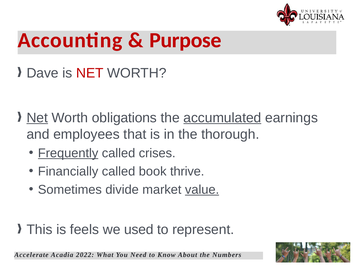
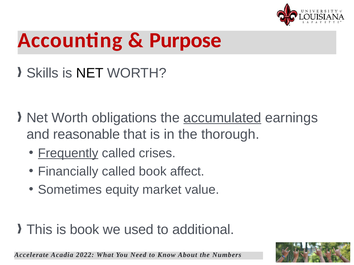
Dave: Dave -> Skills (43, 73)
NET colour: red -> black (90, 73)
Net underline: present -> none (37, 118)
employees: employees -> reasonable (87, 135)
thrive: thrive -> affect (187, 172)
divide: divide -> equity (122, 190)
value underline: present -> none (202, 190)
is feels: feels -> book (85, 230)
represent: represent -> additional (203, 230)
